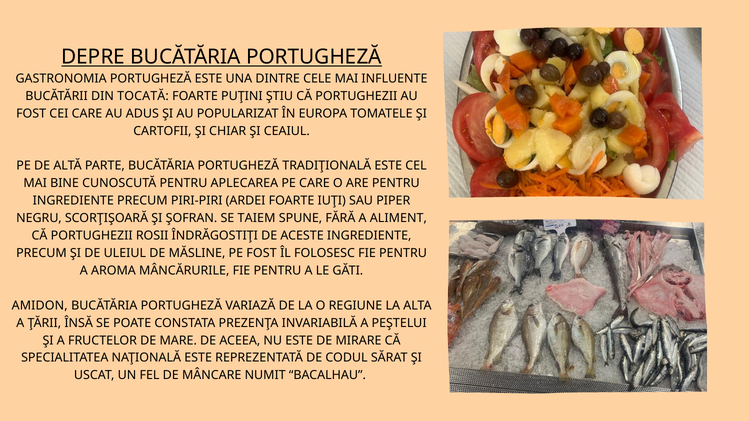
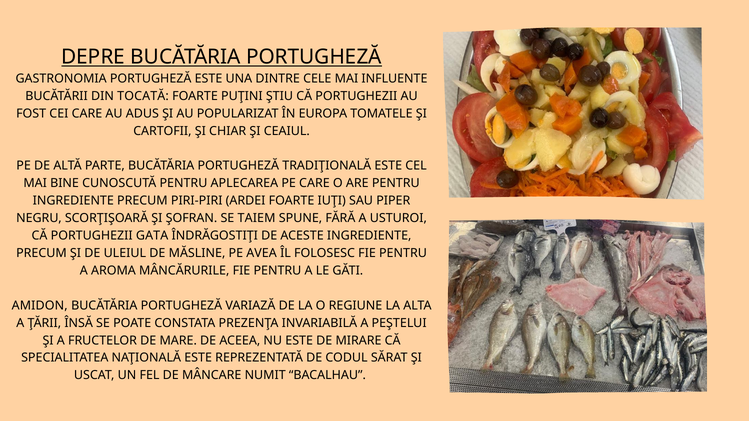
ALIMENT: ALIMENT -> USTUROI (398, 218)
ROSII: ROSII -> GATA (152, 236)
PE FOST: FOST -> AVEA (262, 253)
